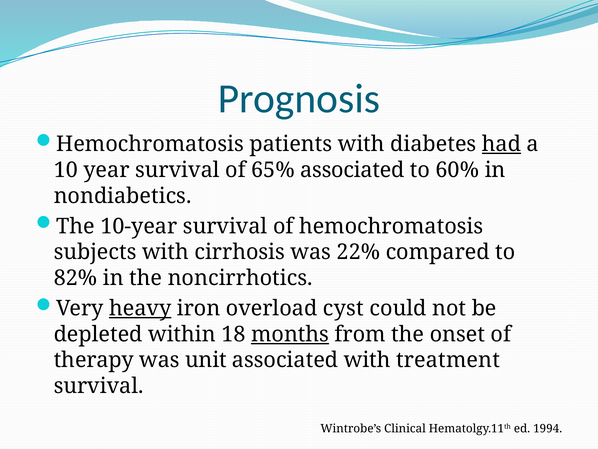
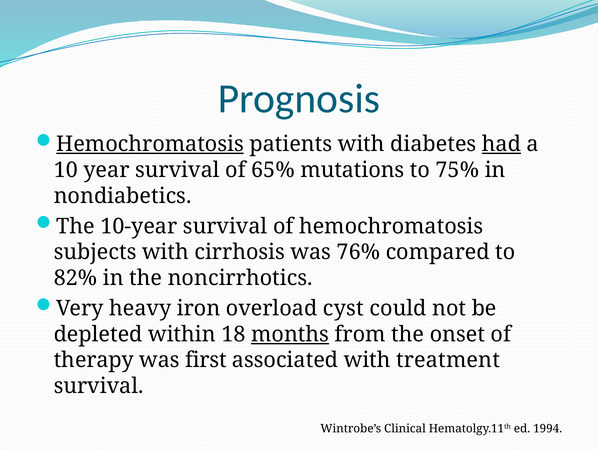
Hemochromatosis underline: none -> present (150, 144)
65% associated: associated -> mutations (352, 170)
60%: 60% -> 75% (457, 170)
22%: 22% -> 76% (358, 252)
heavy underline: present -> none (140, 308)
unit: unit -> first (206, 360)
